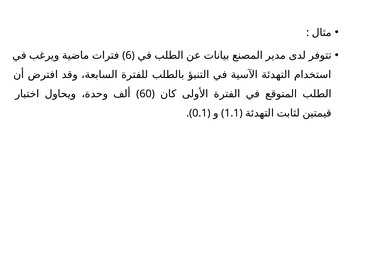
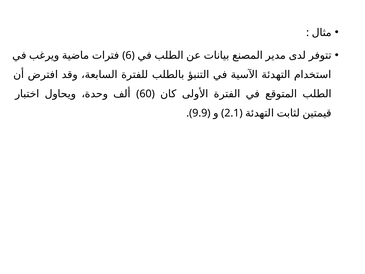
0.1: 0.1 -> 9.9 (200, 113)
1.1: 1.1 -> 2.1 (232, 113)
